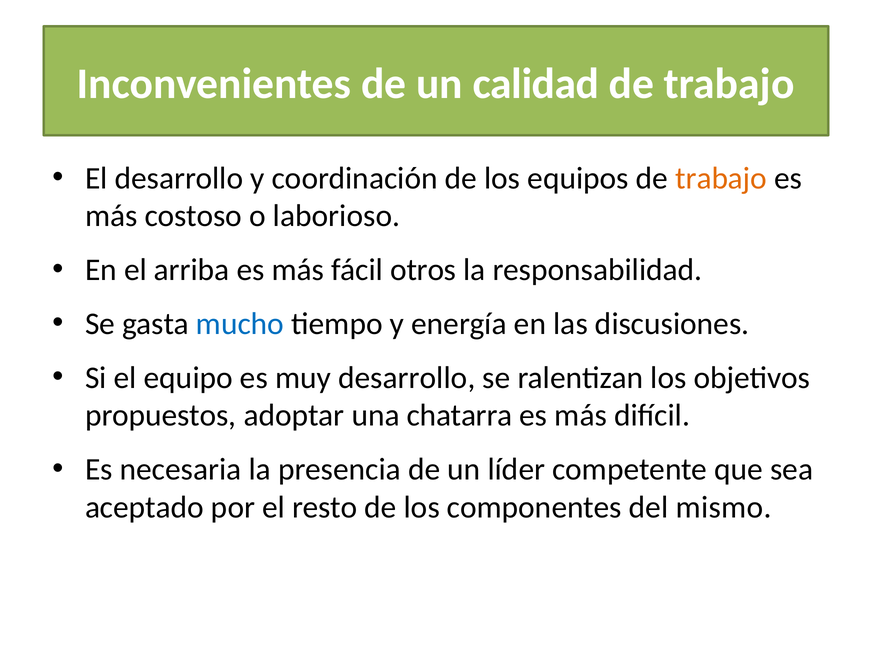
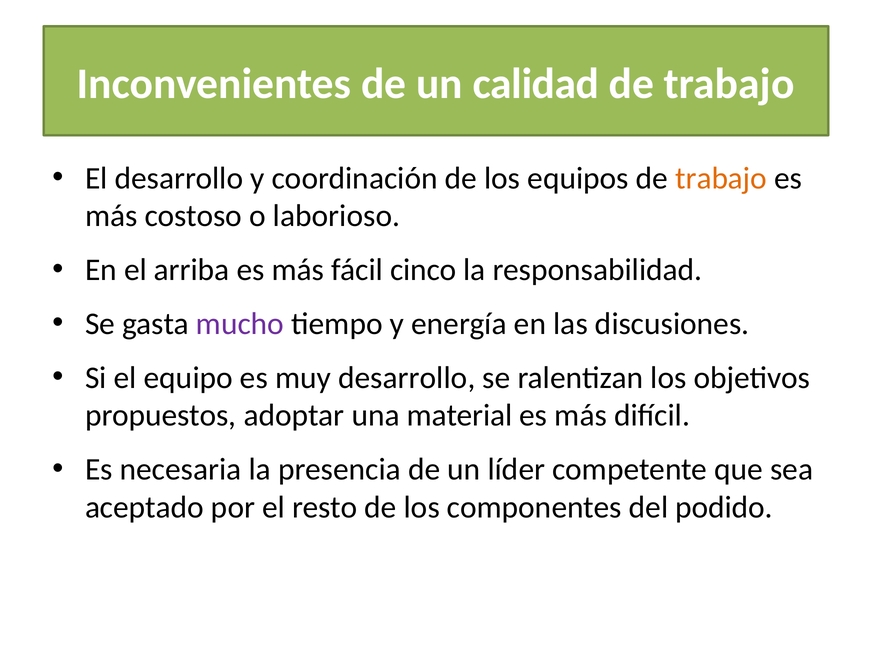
otros: otros -> cinco (423, 270)
mucho colour: blue -> purple (240, 324)
chatarra: chatarra -> material (460, 416)
mismo: mismo -> podido (724, 507)
